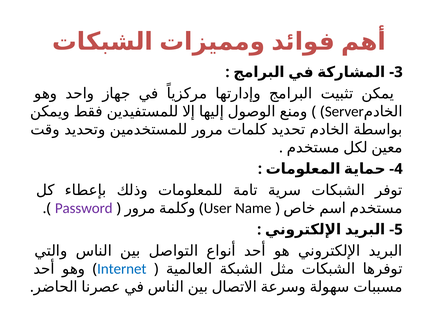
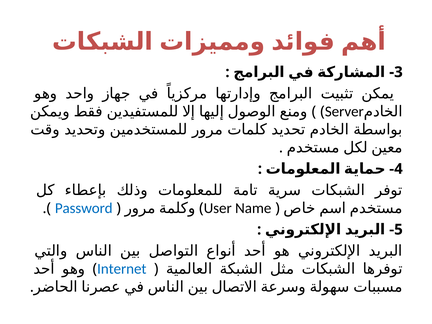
Password colour: purple -> blue (84, 208)
